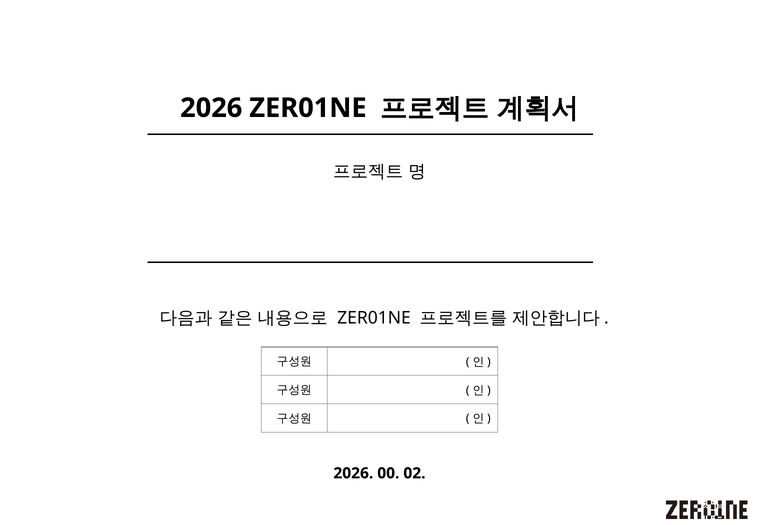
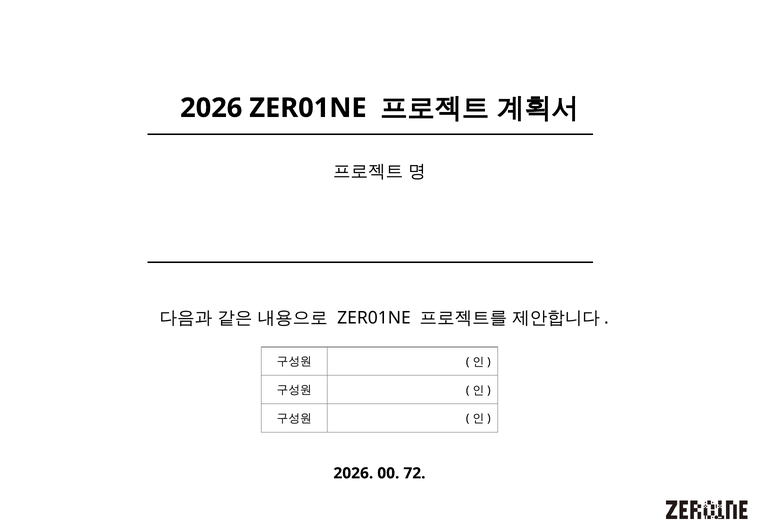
02: 02 -> 72 (414, 474)
